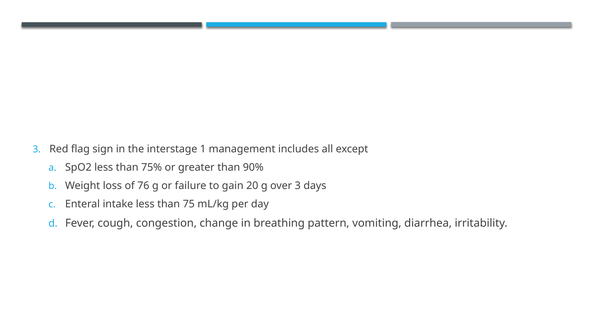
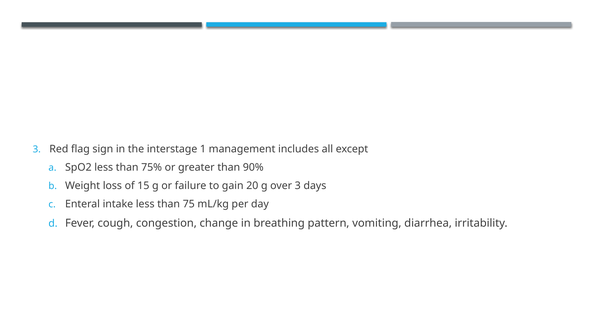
76: 76 -> 15 (143, 186)
